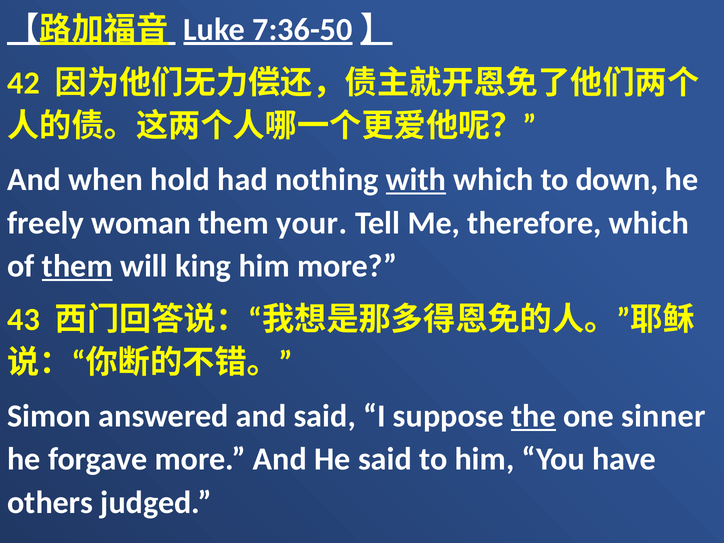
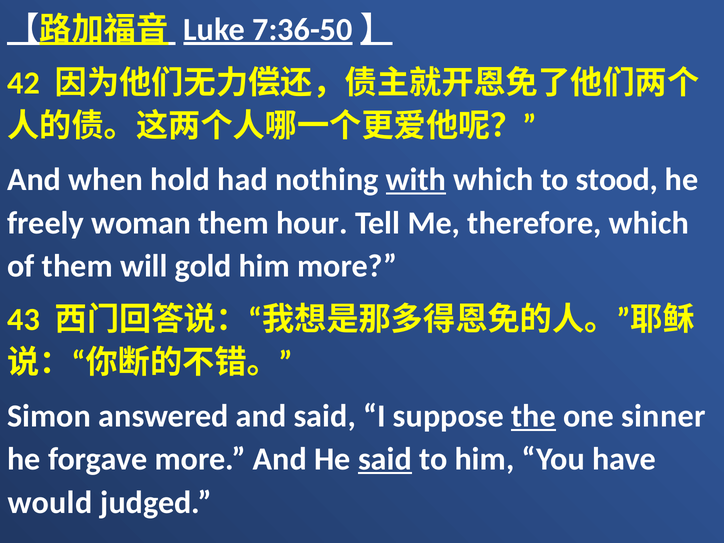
down: down -> stood (617, 180)
your: your -> hour (312, 223)
them underline: present -> none (77, 266)
king: king -> gold (203, 266)
said underline: none -> present (385, 459)
others: others -> would (50, 502)
